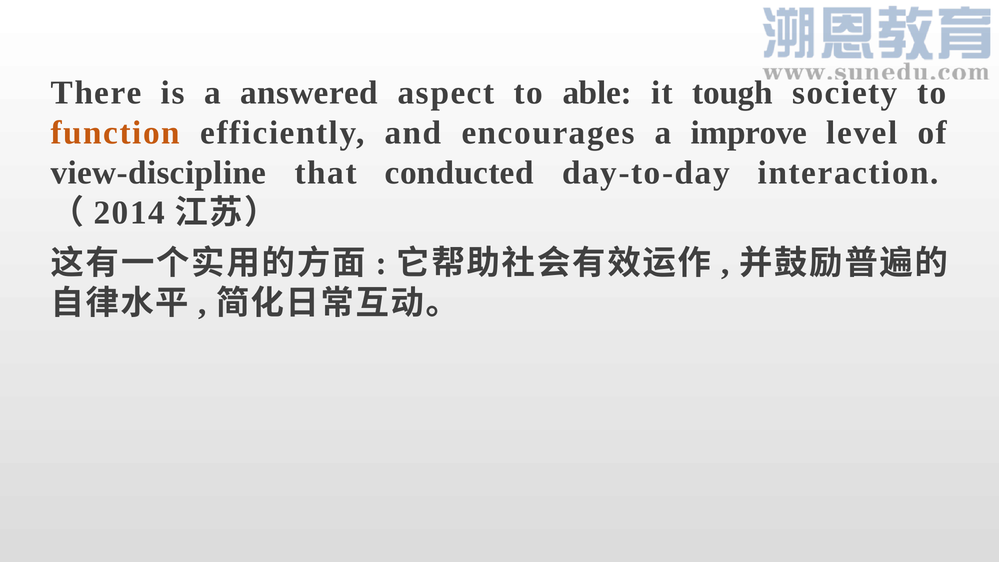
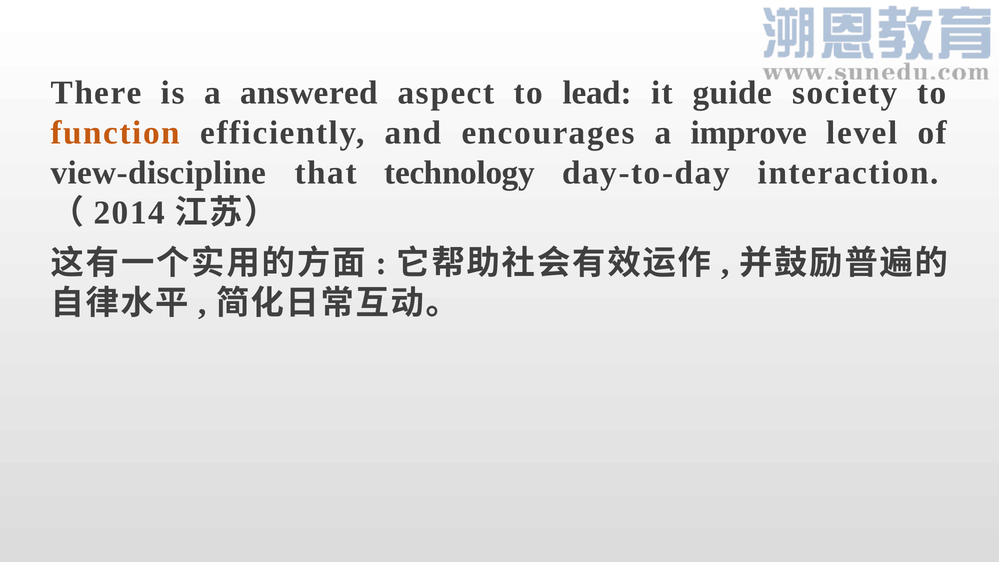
able: able -> lead (597, 93)
tough: tough -> guide (732, 93)
conducted: conducted -> technology (460, 173)
